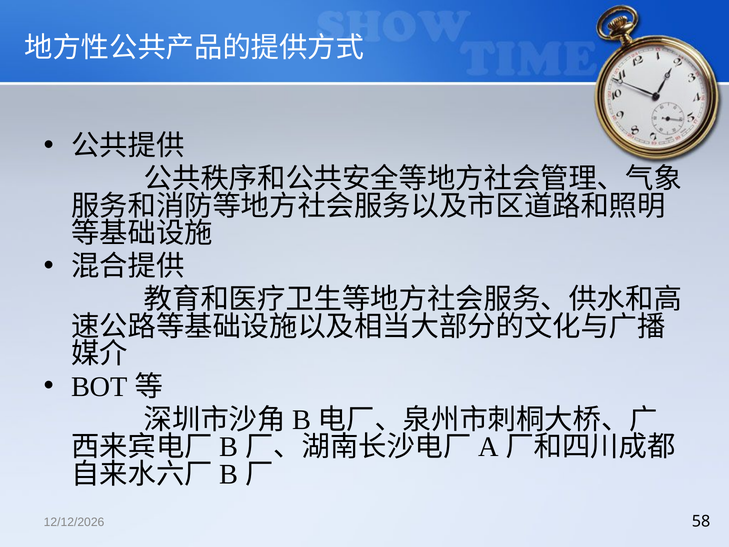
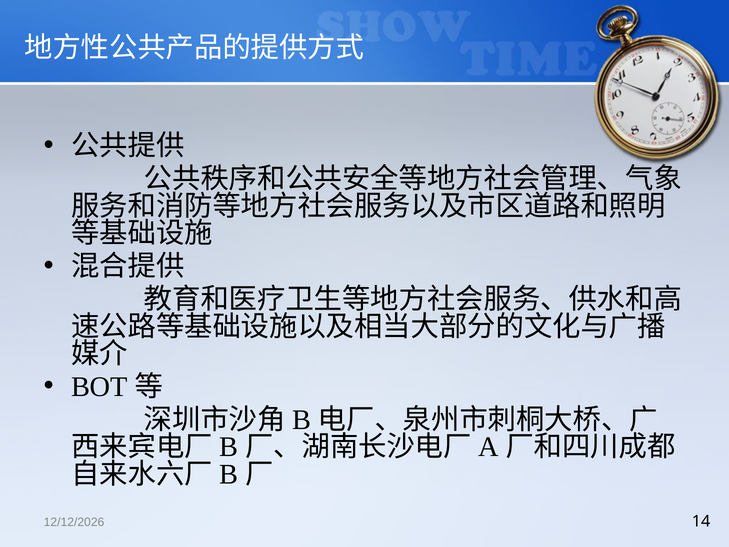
58: 58 -> 14 (701, 521)
